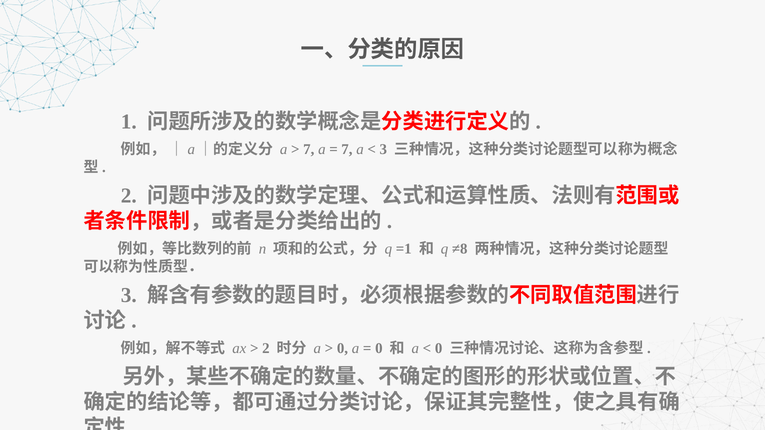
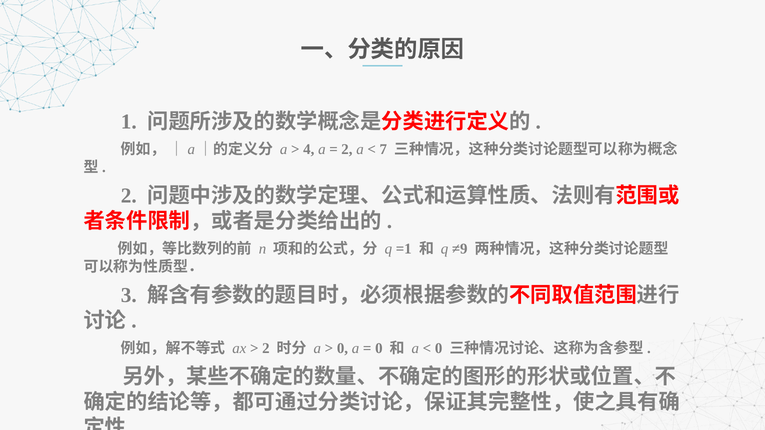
7: 7 -> 4 (309, 149)
7: 7 -> 2 (347, 149)
3: 3 -> 7 (383, 149)
≠8: ≠8 -> ≠9 (460, 249)
